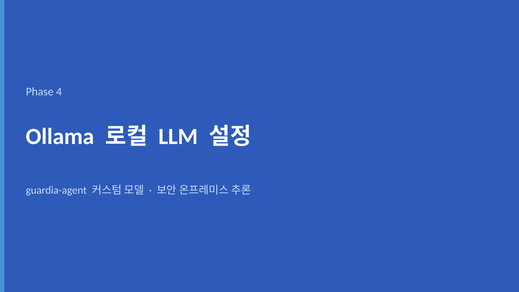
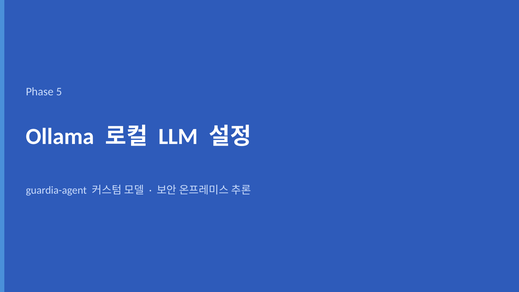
4: 4 -> 5 (59, 92)
